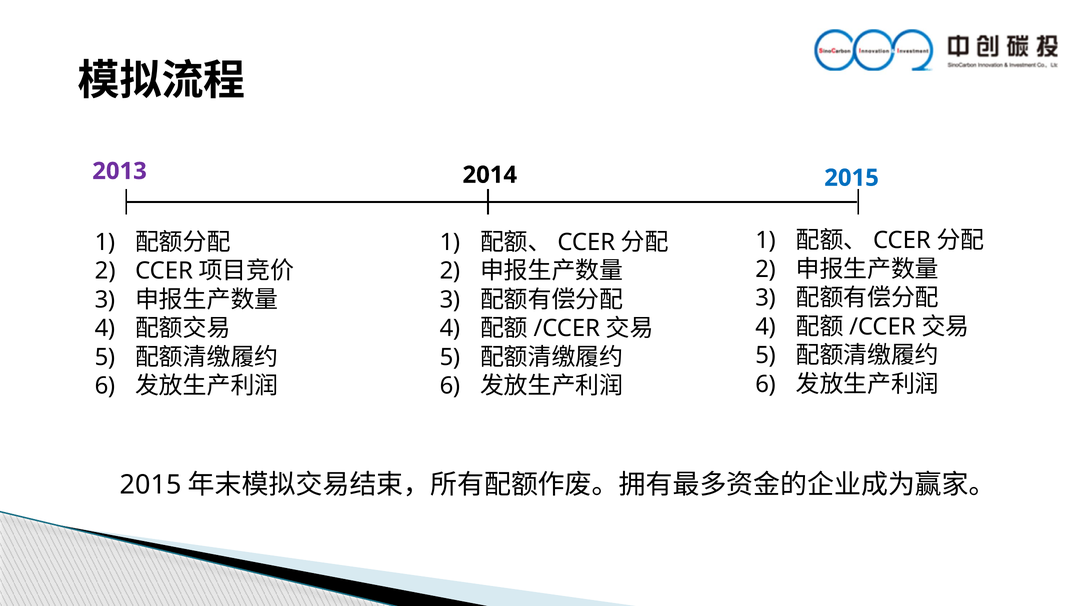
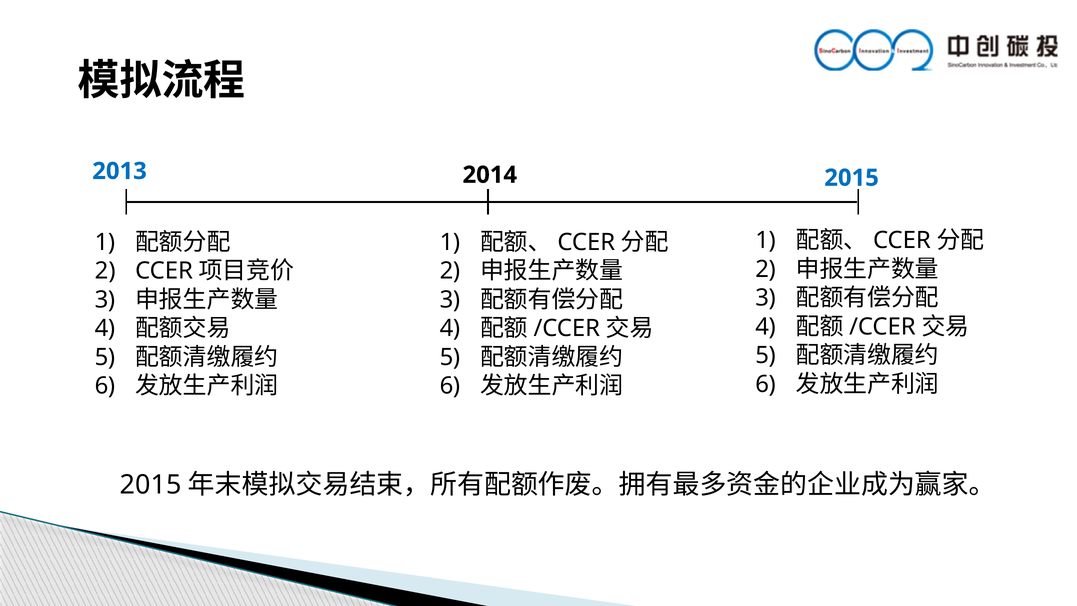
2013 colour: purple -> blue (120, 171)
